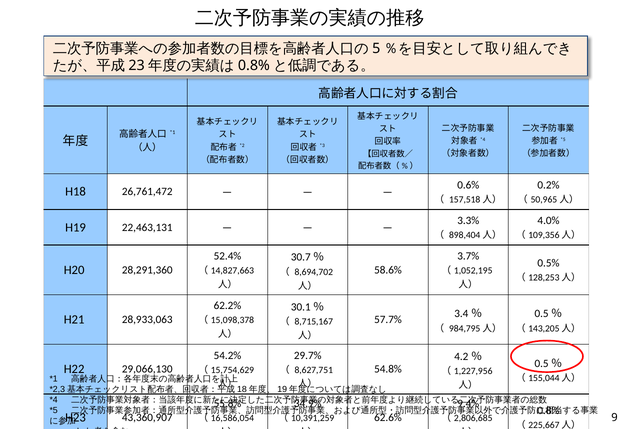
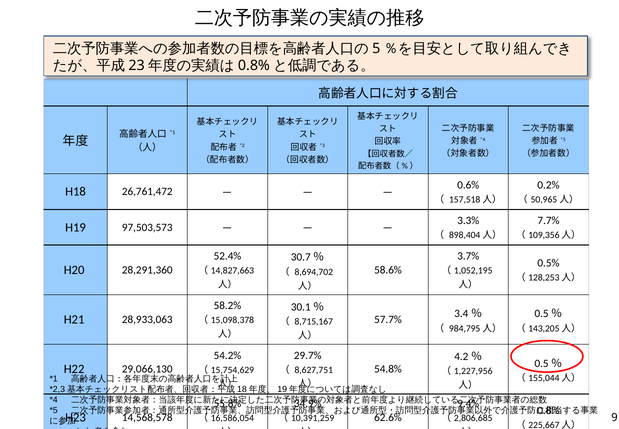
4.0%: 4.0% -> 7.7% (549, 220)
22,463,131: 22,463,131 -> 97,503,573 (147, 227)
62.2%: 62.2% -> 58.2% (227, 305)
43,360,907: 43,360,907 -> 14,568,578 (147, 417)
